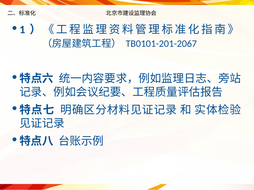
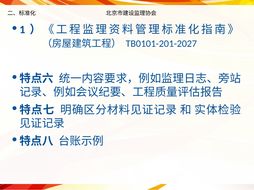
TB0101-201-2067: TB0101-201-2067 -> TB0101-201-2027 (161, 44)
